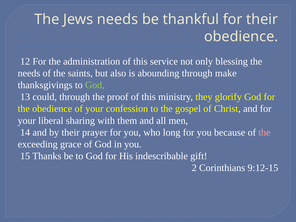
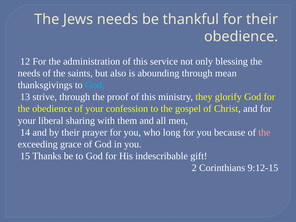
make: make -> mean (226, 73)
God colour: light green -> light blue (95, 85)
could: could -> strive (45, 97)
